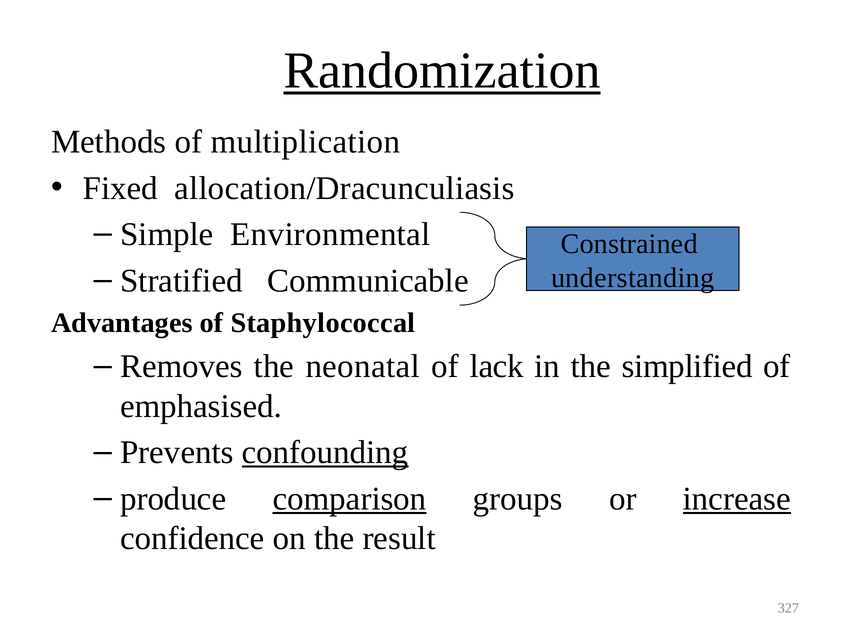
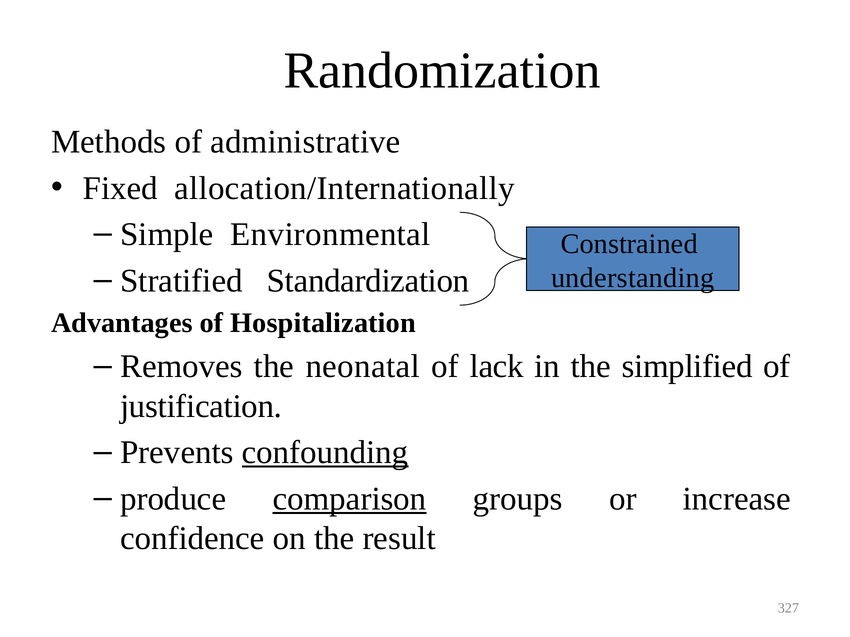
Randomization underline: present -> none (442, 71)
multiplication: multiplication -> administrative (305, 142)
allocation/Dracunculiasis: allocation/Dracunculiasis -> allocation/Internationally (345, 188)
Communicable: Communicable -> Standardization (368, 281)
Staphylococcal: Staphylococcal -> Hospitalization (323, 323)
emphasised: emphasised -> justification (201, 407)
increase underline: present -> none (737, 499)
